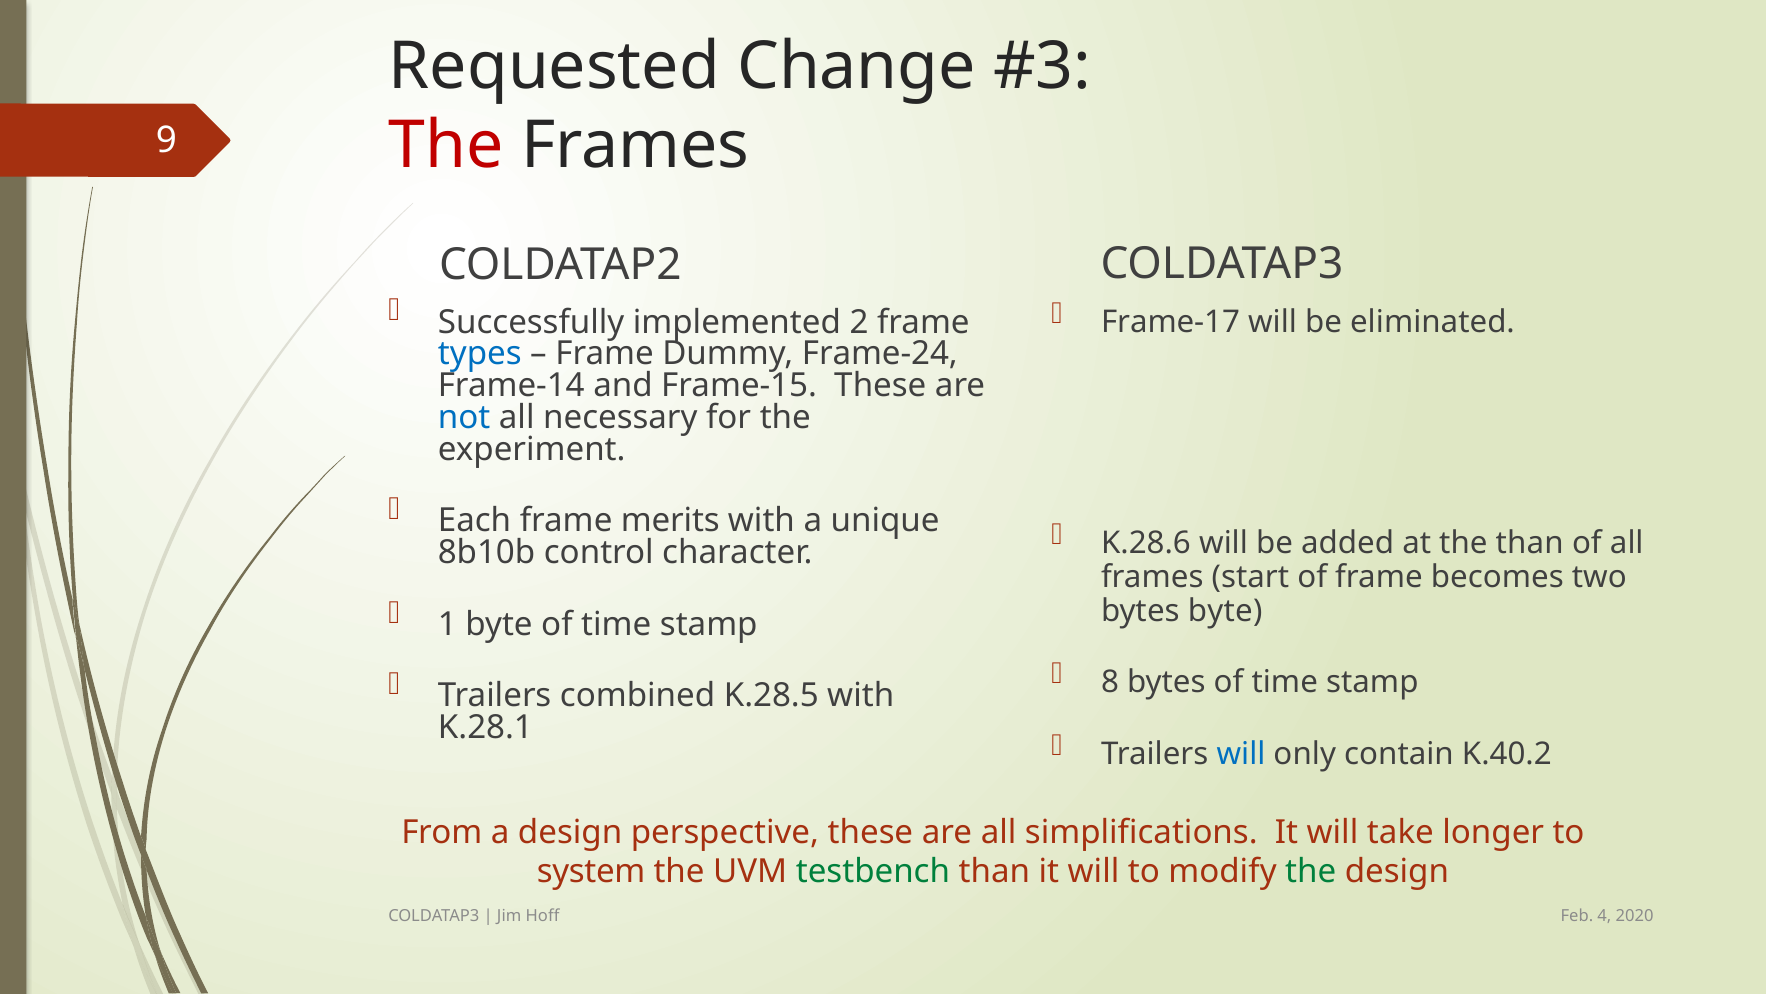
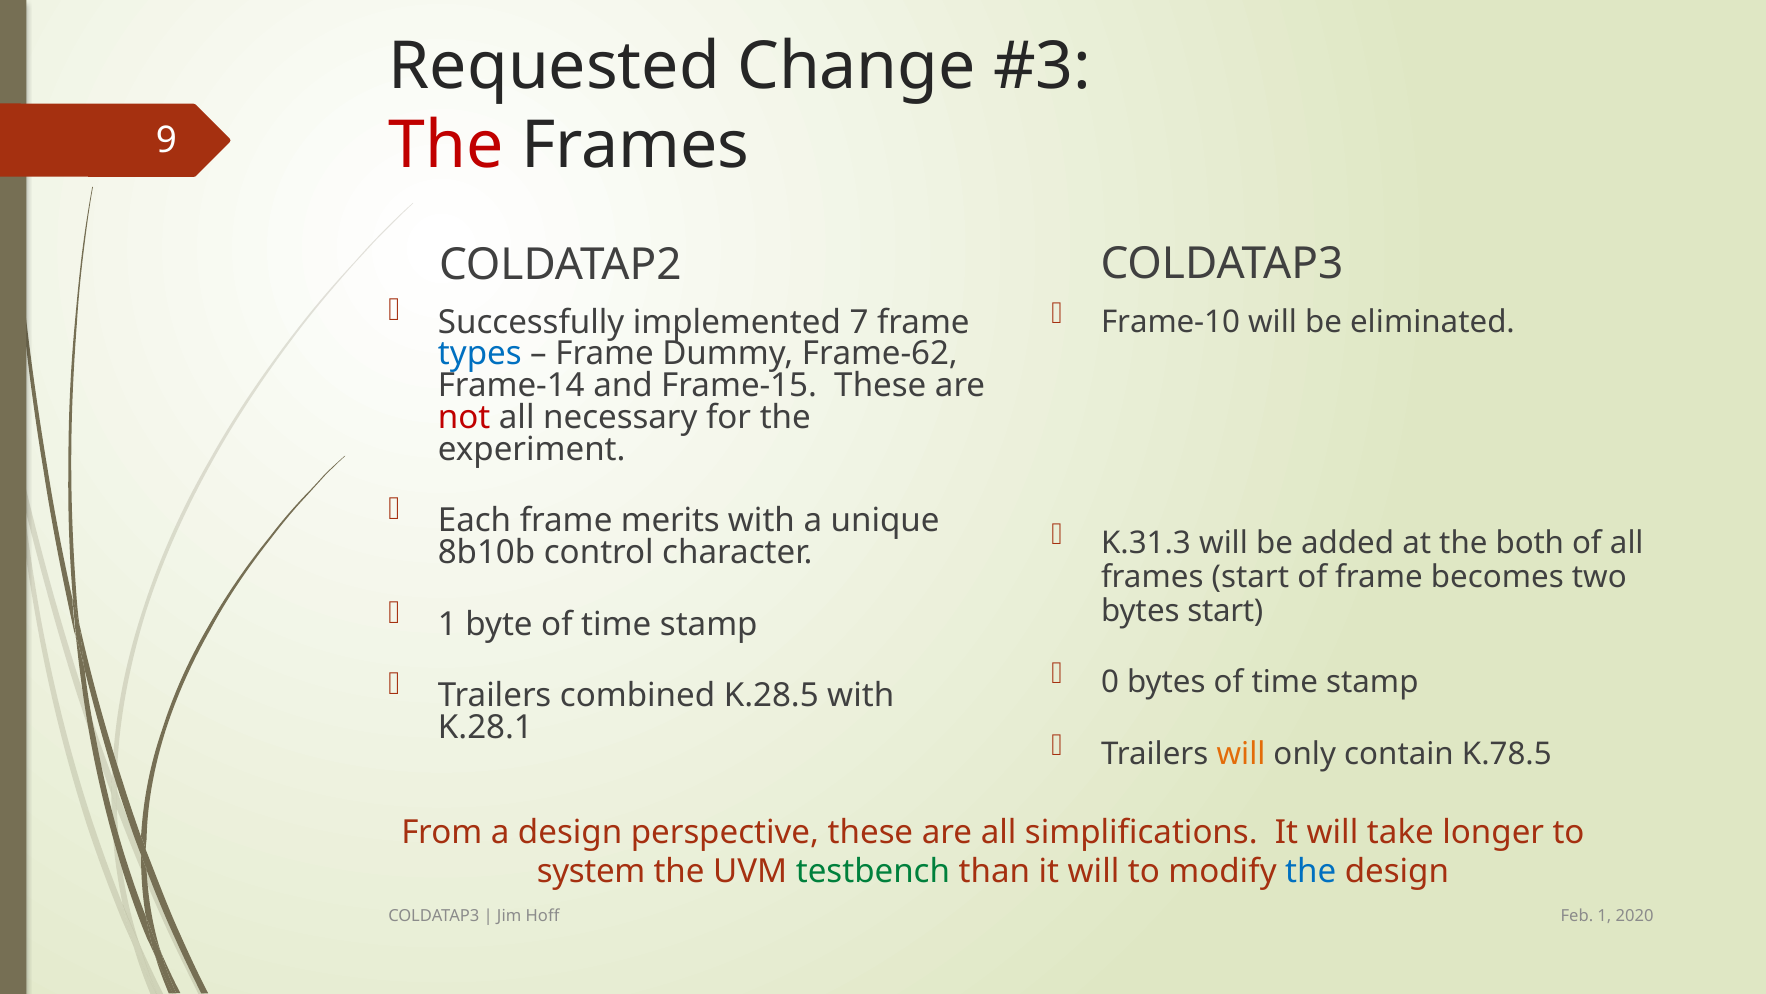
2: 2 -> 7 (859, 322)
Frame-17: Frame-17 -> Frame-10 (1170, 321)
Frame-24: Frame-24 -> Frame-62 (880, 354)
not colour: blue -> red (464, 417)
K.28.6: K.28.6 -> K.31.3 (1146, 543)
the than: than -> both (1530, 543)
bytes byte: byte -> start (1225, 611)
8: 8 -> 0 (1110, 682)
will colour: blue -> orange (1241, 753)
K.40.2: K.40.2 -> K.78.5 (1507, 753)
the colour: green -> blue (1311, 871)
Feb 4: 4 -> 1 (1604, 916)
